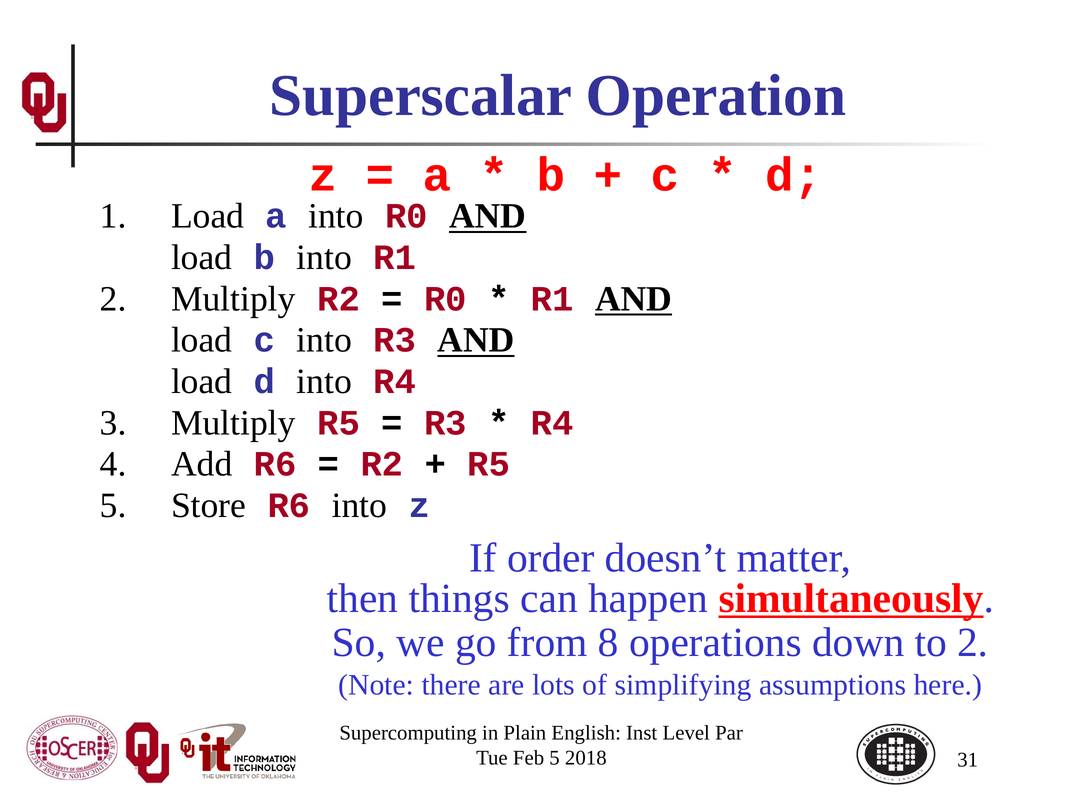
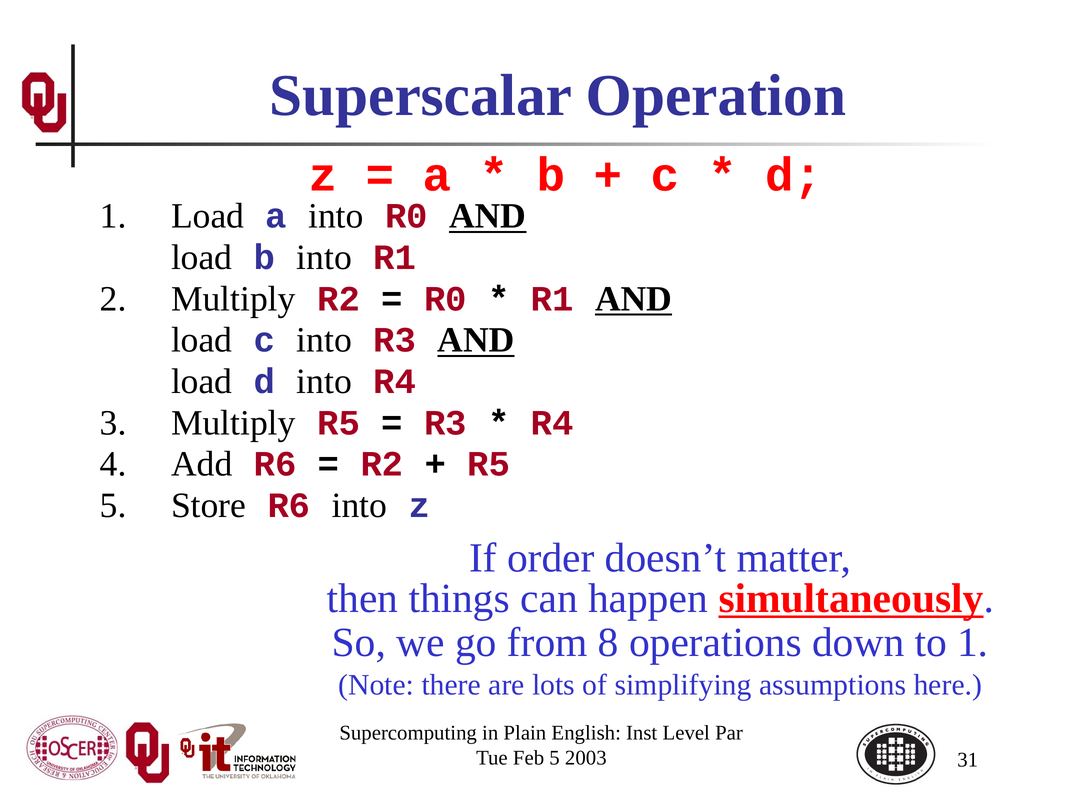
to 2: 2 -> 1 (973, 643)
2018: 2018 -> 2003 (586, 759)
